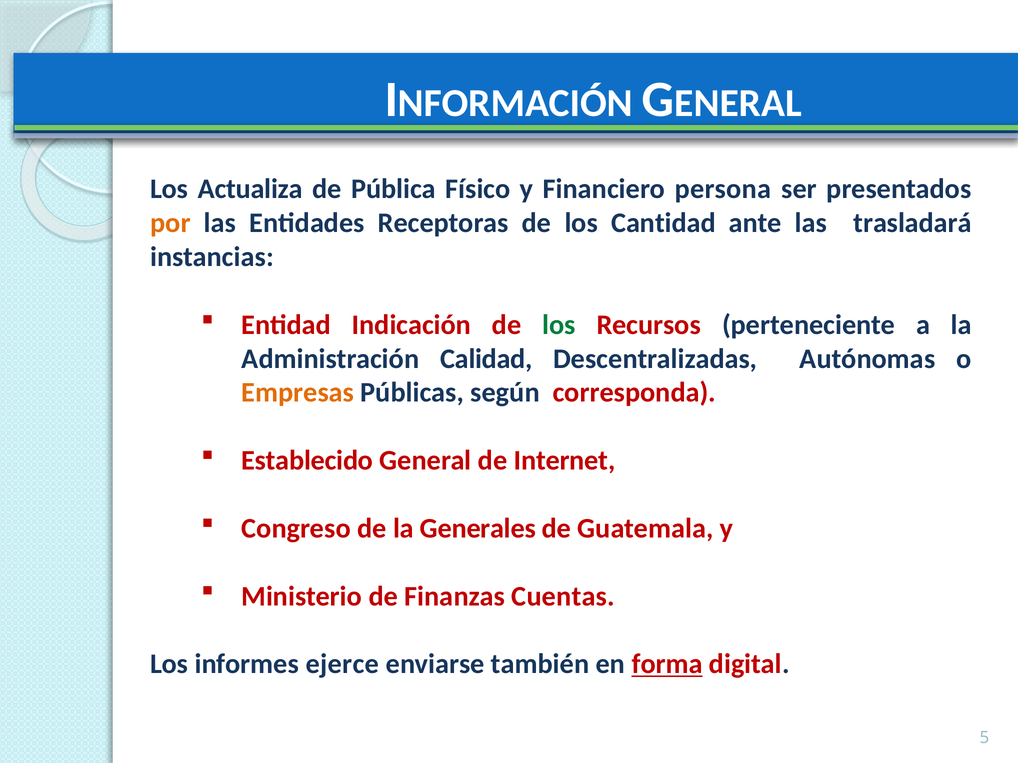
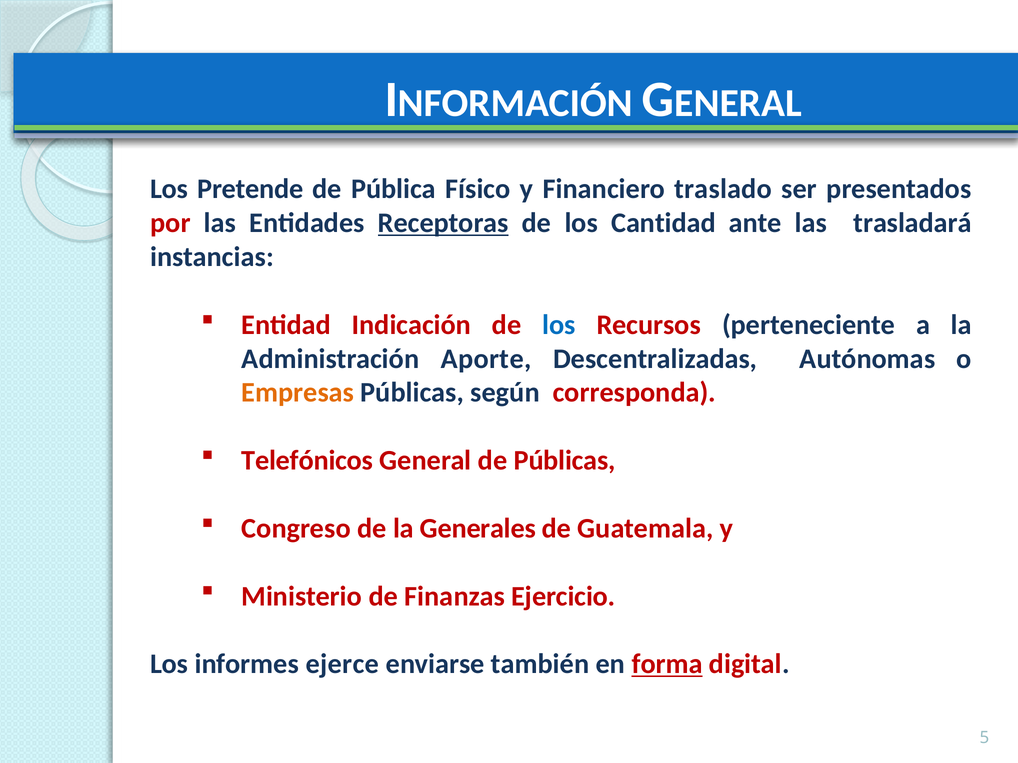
Actualiza: Actualiza -> Pretende (250, 189)
persona: persona -> traslado (723, 189)
por colour: orange -> red (170, 223)
Receptoras underline: none -> present (443, 223)
los colour: green -> blue (559, 325)
Calidad: Calidad -> Aporte (486, 359)
Establecido: Establecido -> Telefónicos (307, 461)
de Internet: Internet -> Públicas (565, 461)
Cuentas: Cuentas -> Ejercicio (563, 597)
